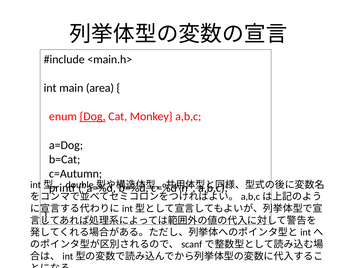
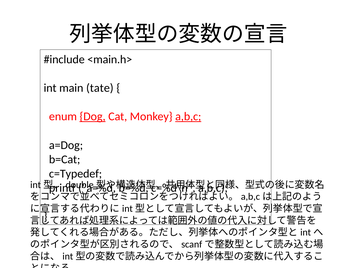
area: area -> tate (100, 88)
a,b,c underline: none -> present (188, 116)
c=Autumn: c=Autumn -> c=Typedef (76, 174)
